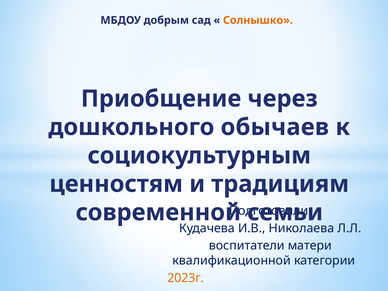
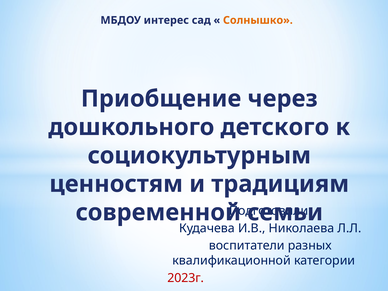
добрым: добрым -> интерес (166, 20)
обычаев: обычаев -> детского (275, 127)
матери: матери -> разных (310, 246)
2023г colour: orange -> red (186, 278)
